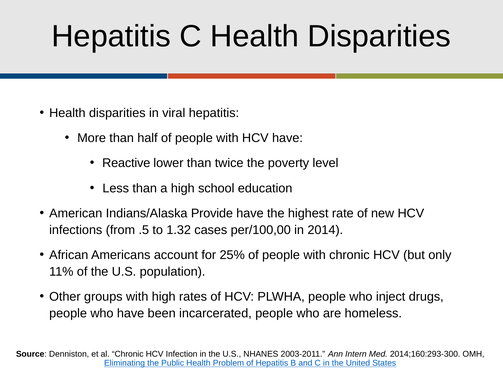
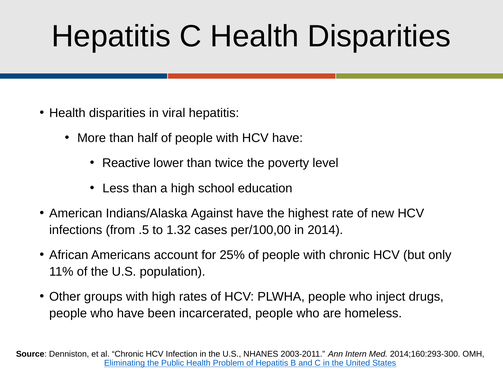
Provide: Provide -> Against (212, 213)
